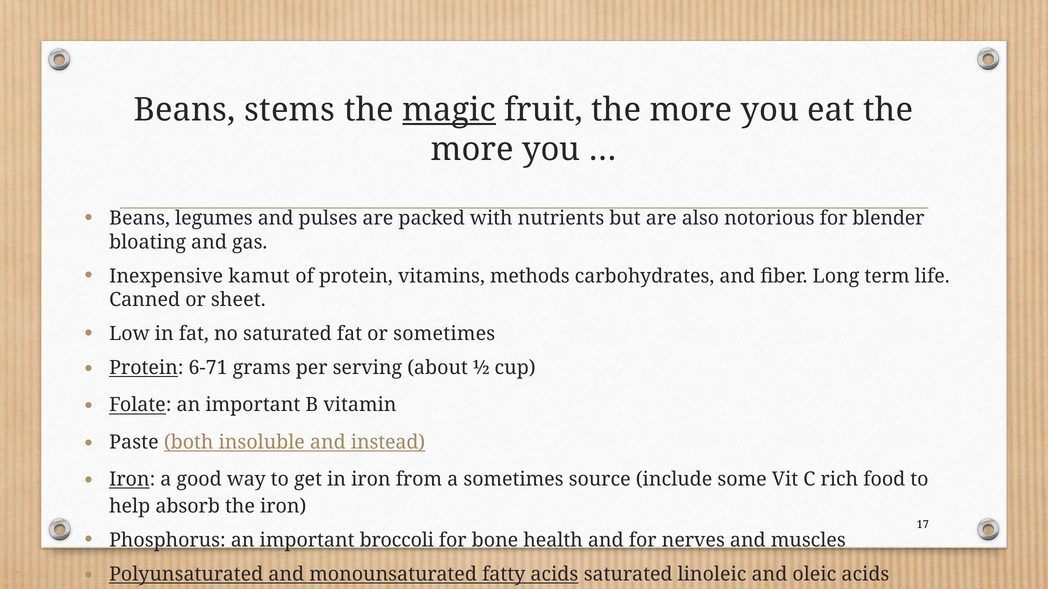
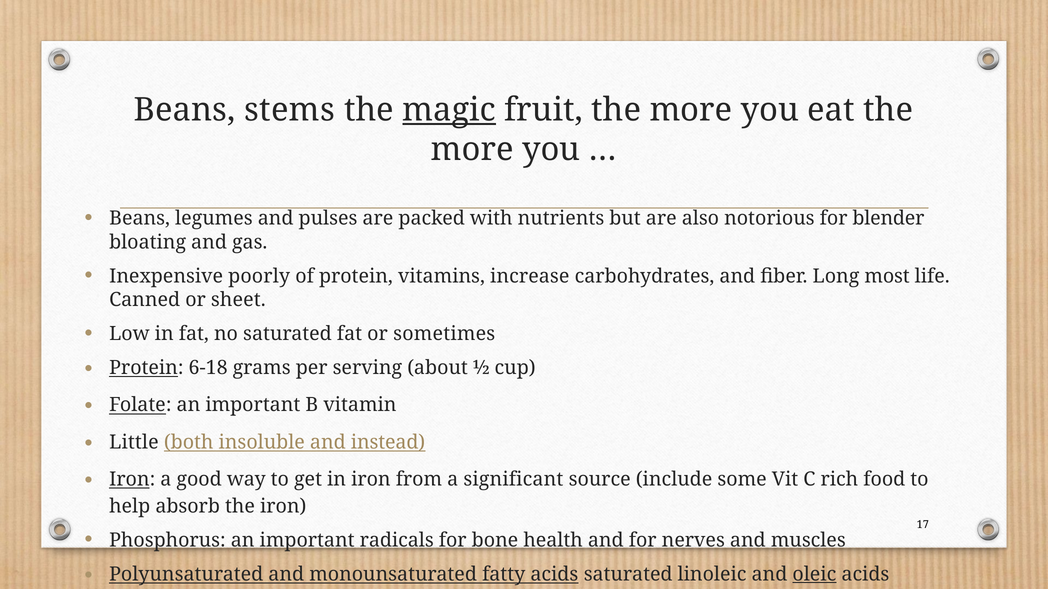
kamut: kamut -> poorly (259, 276)
methods: methods -> increase (530, 276)
term: term -> most (887, 276)
6-71: 6-71 -> 6-18 (208, 368)
Paste: Paste -> Little (134, 442)
a sometimes: sometimes -> significant (513, 480)
broccoli: broccoli -> radicals (397, 541)
oleic underline: none -> present (814, 575)
